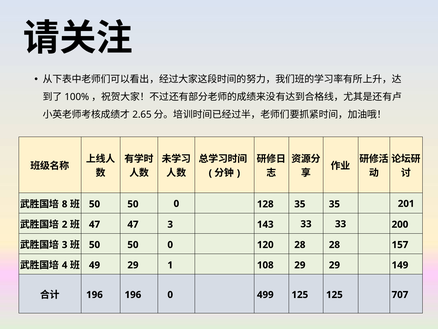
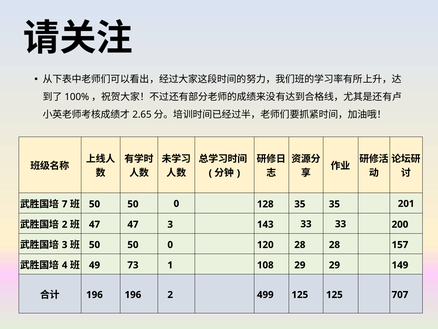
8: 8 -> 7 (65, 204)
49 29: 29 -> 73 (133, 265)
196 0: 0 -> 2 (170, 294)
